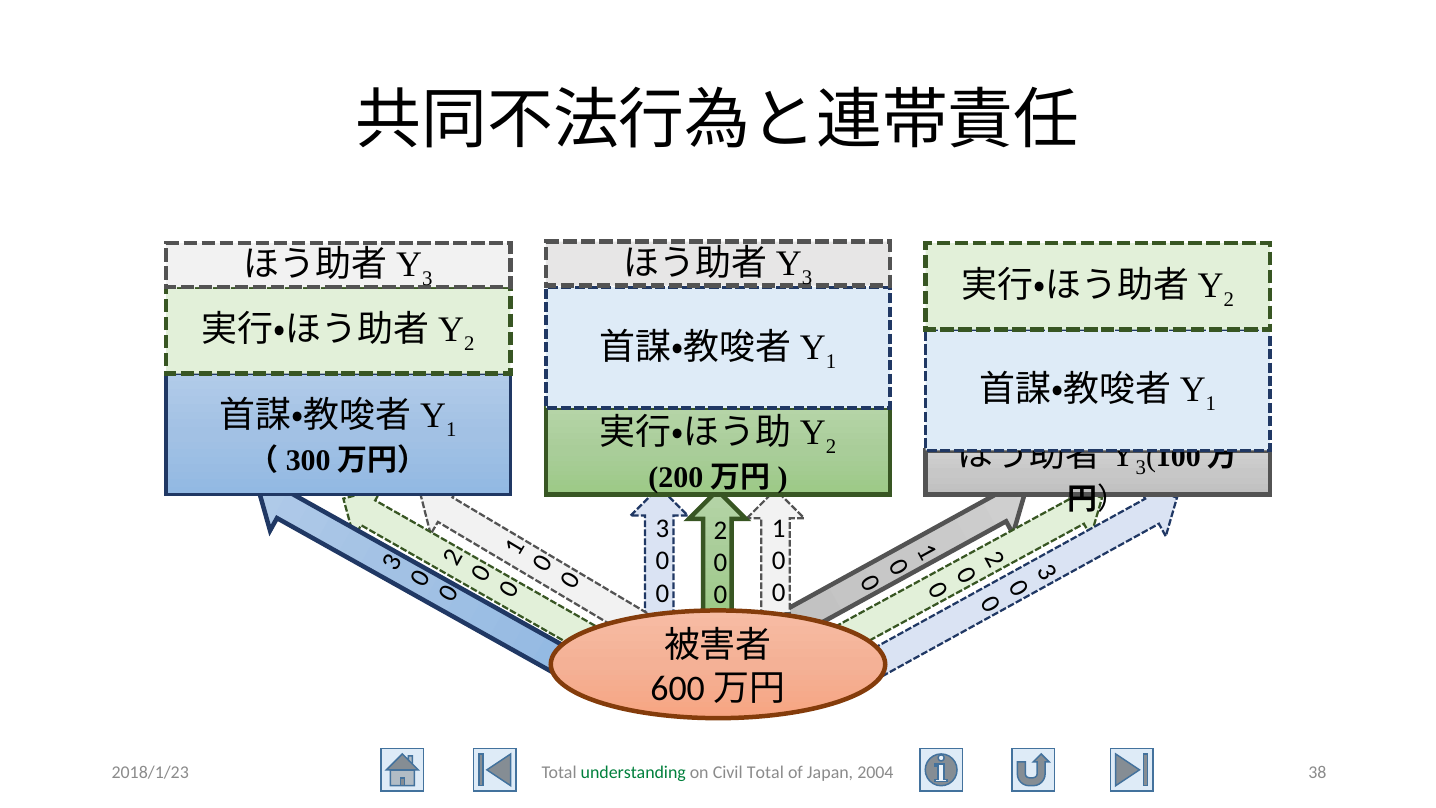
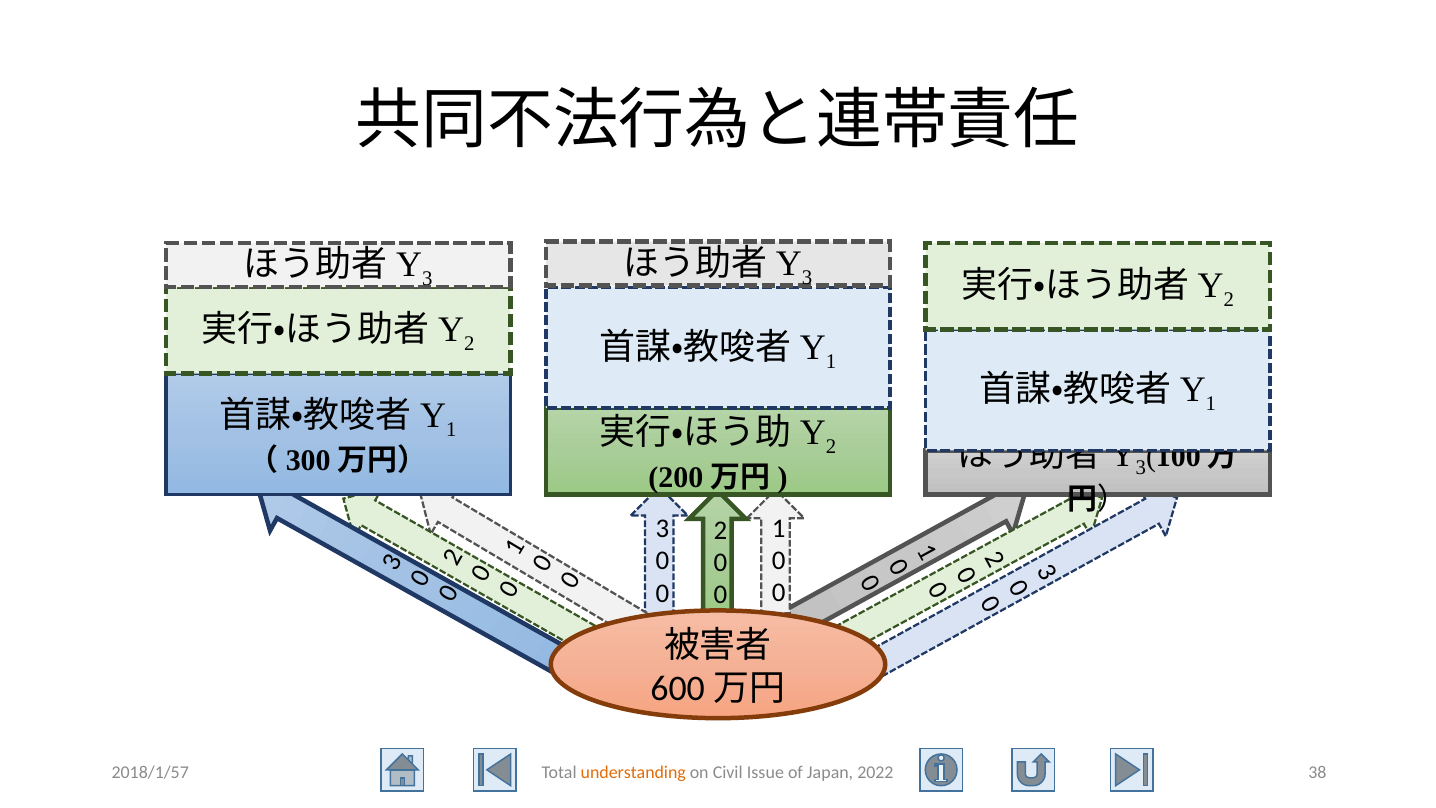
2018/1/23: 2018/1/23 -> 2018/1/57 (150, 772)
understanding colour: green -> orange (633, 772)
Civil Total: Total -> Issue (765, 772)
2004: 2004 -> 2022 (875, 772)
